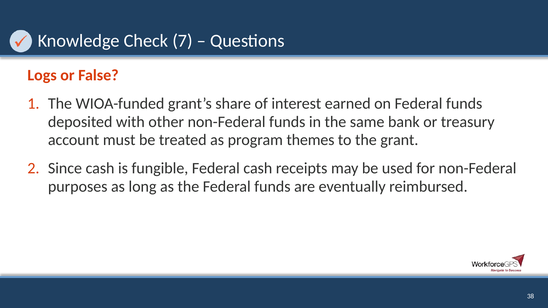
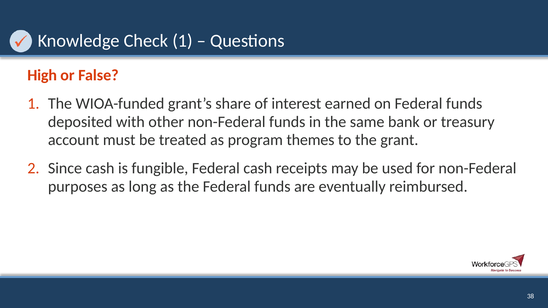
Check 7: 7 -> 1 (183, 41)
Logs: Logs -> High (42, 75)
